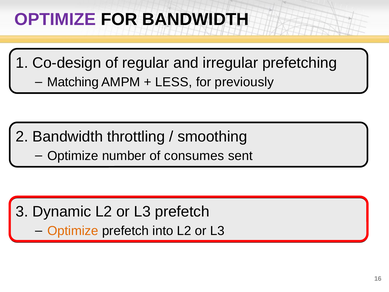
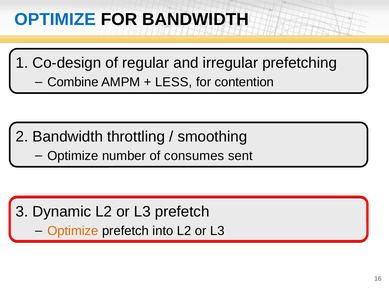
OPTIMIZE colour: purple -> blue (55, 19)
Matching: Matching -> Combine (73, 82)
previously: previously -> contention (244, 82)
